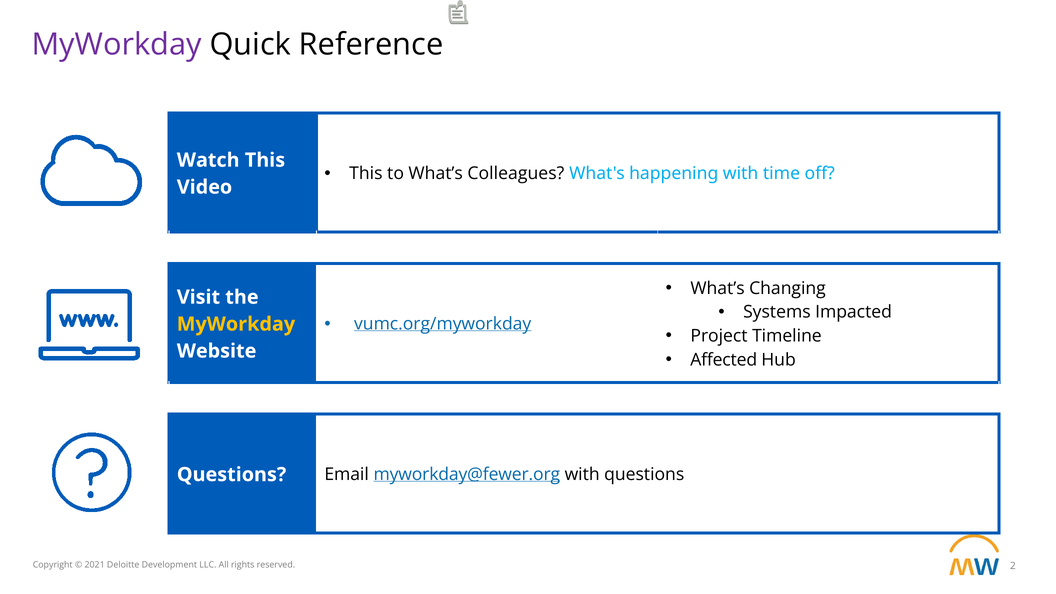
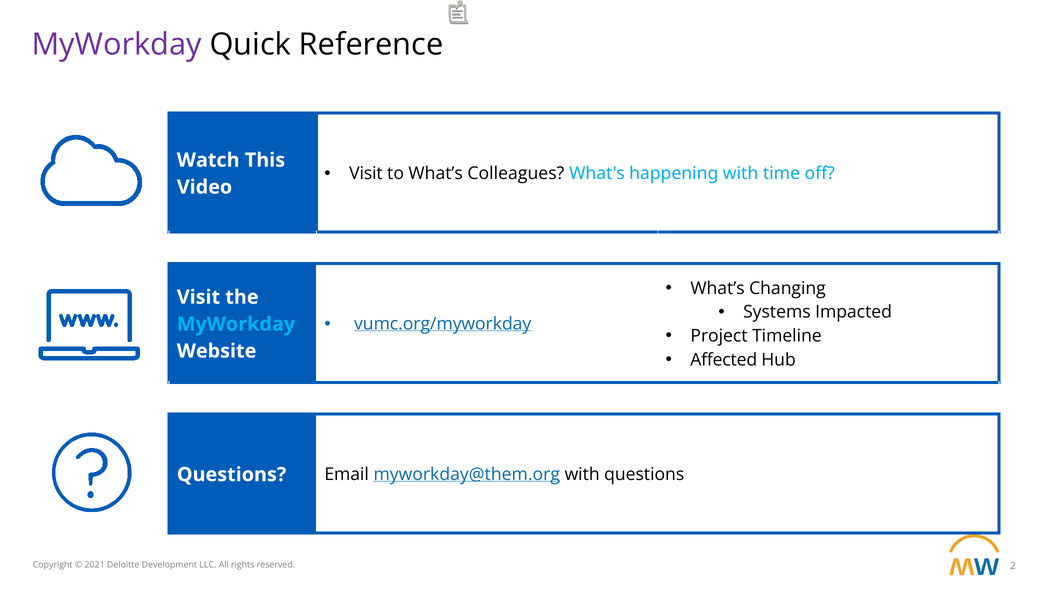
This: This -> Visit (366, 174)
MyWorkday colour: yellow -> light blue (236, 324)
myworkday@fewer.org: myworkday@fewer.org -> myworkday@them.org (467, 475)
